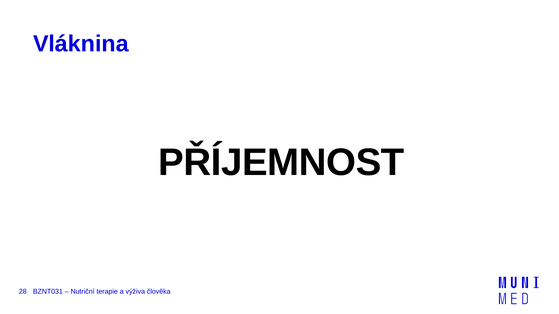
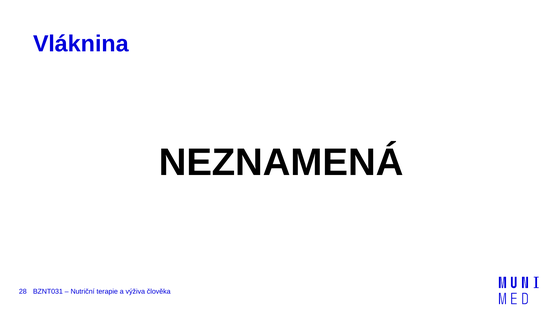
PŘÍJEMNOST: PŘÍJEMNOST -> NEZNAMENÁ (281, 163)
